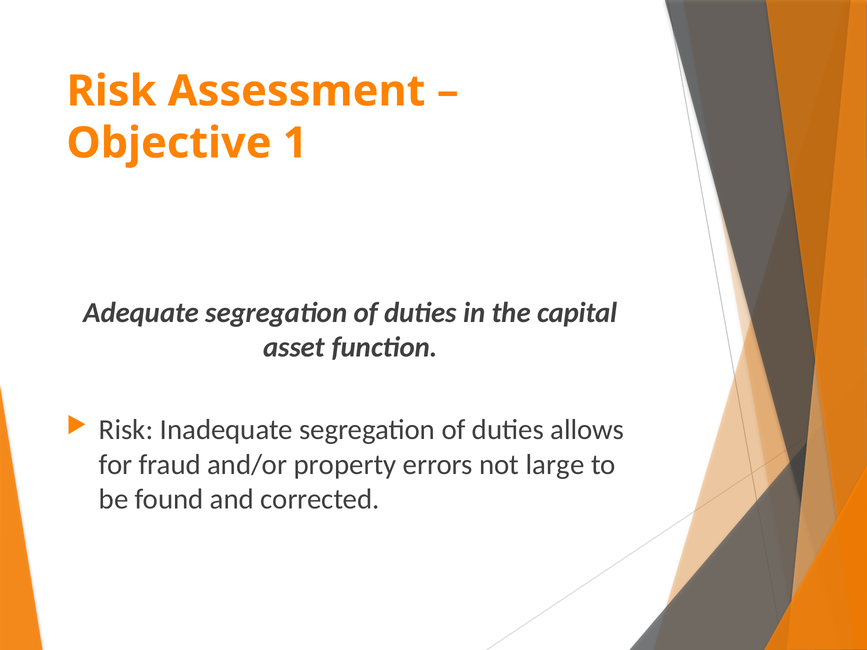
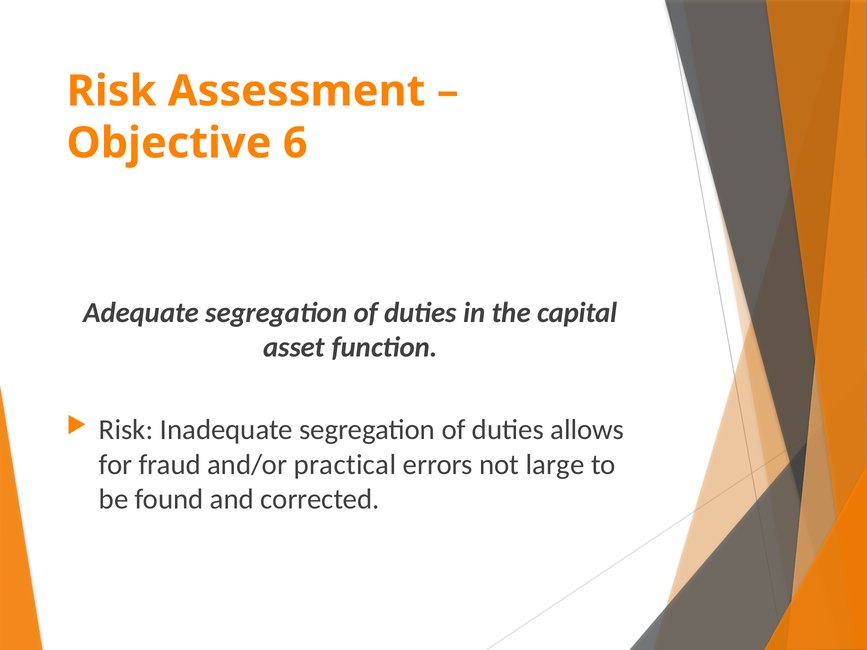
1: 1 -> 6 (295, 143)
property: property -> practical (345, 465)
